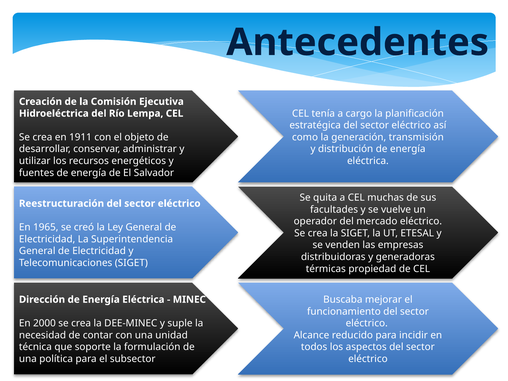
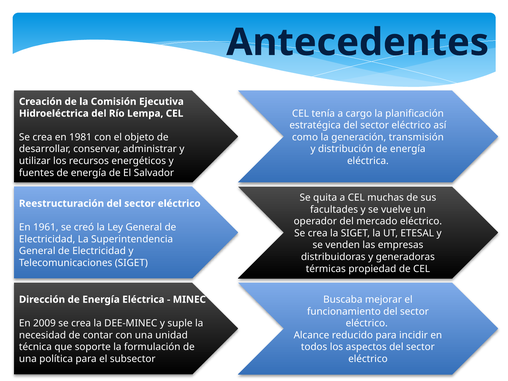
1911: 1911 -> 1981 (80, 137)
1965: 1965 -> 1961 (46, 227)
2000: 2000 -> 2009 (44, 323)
